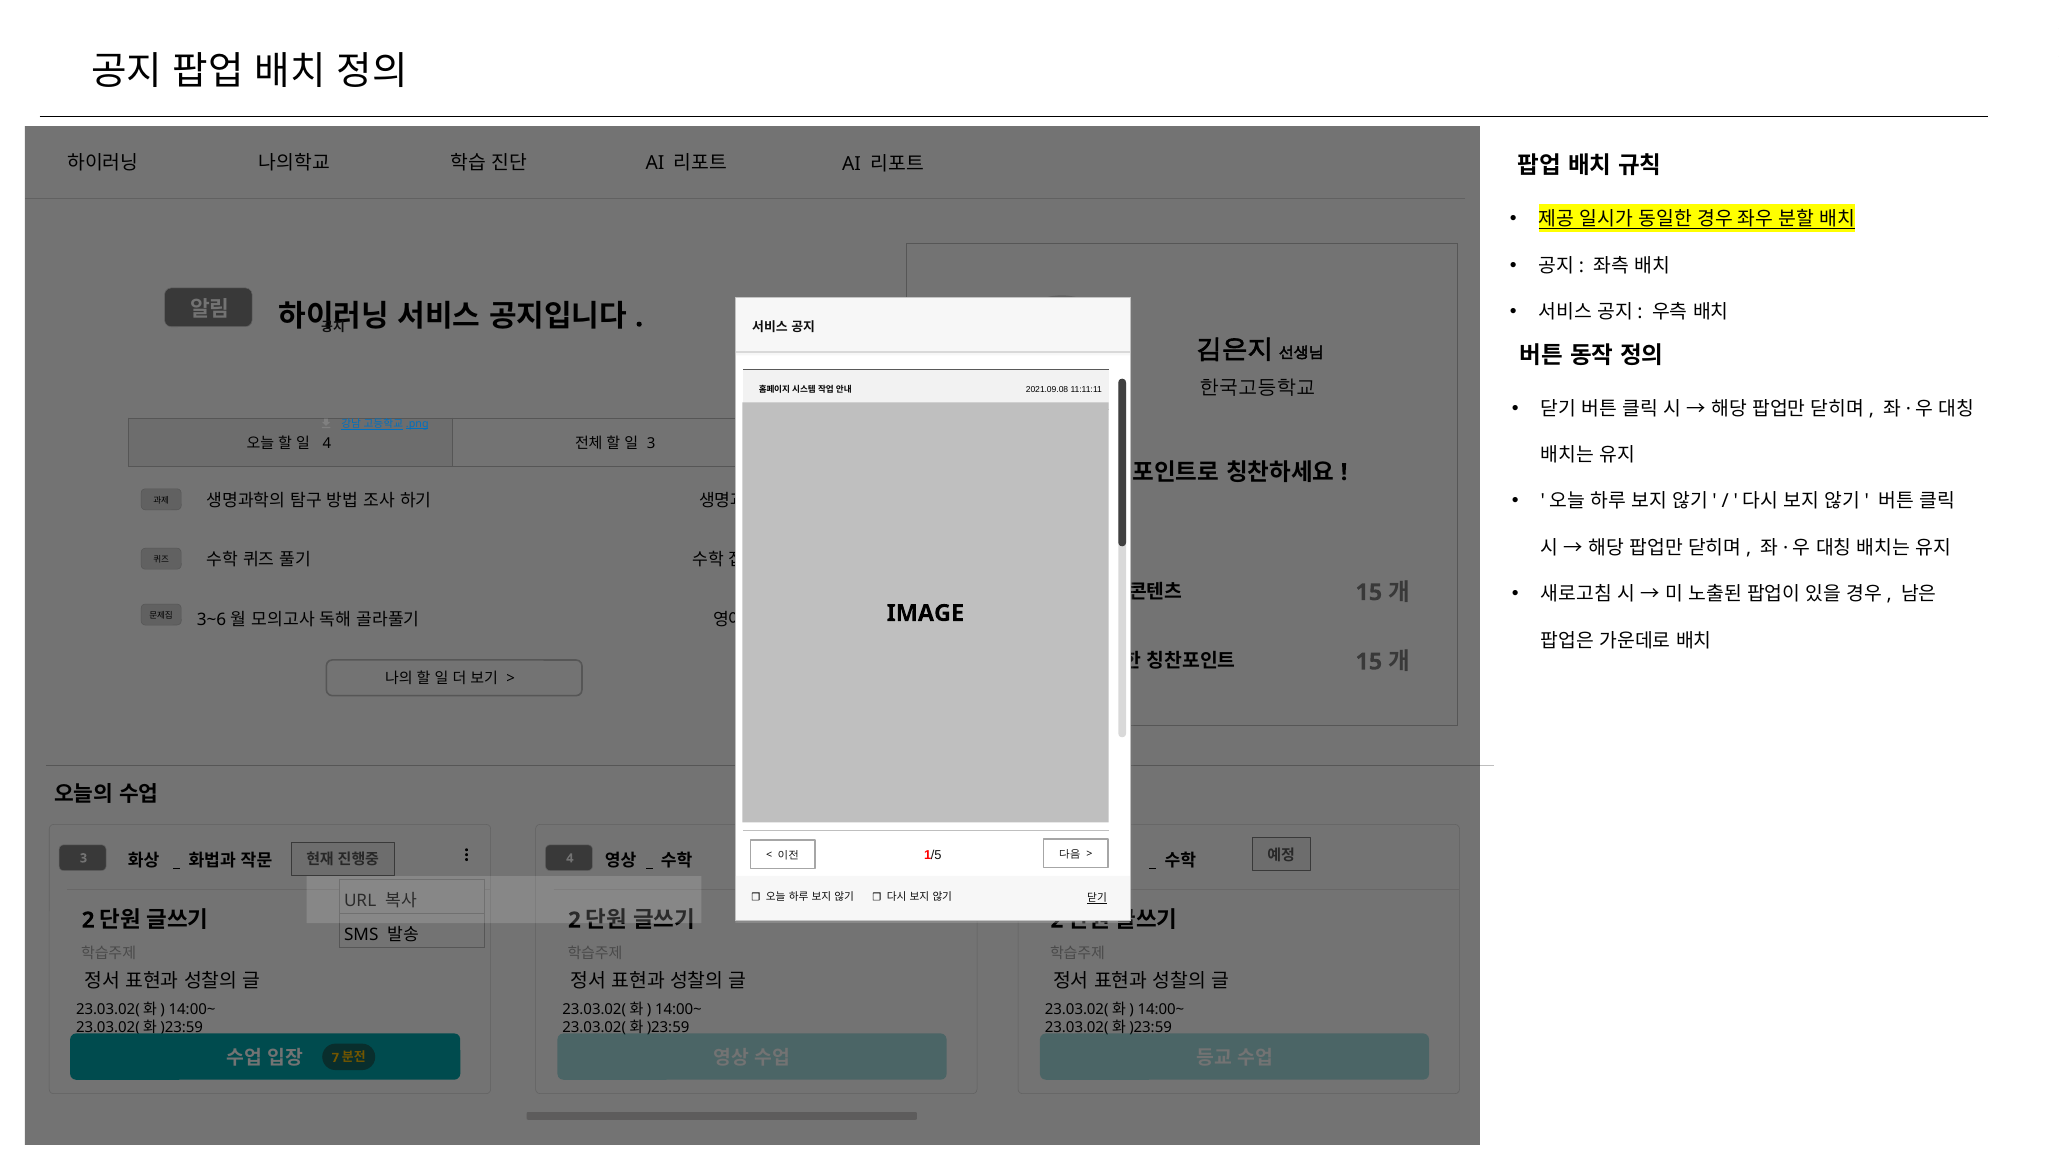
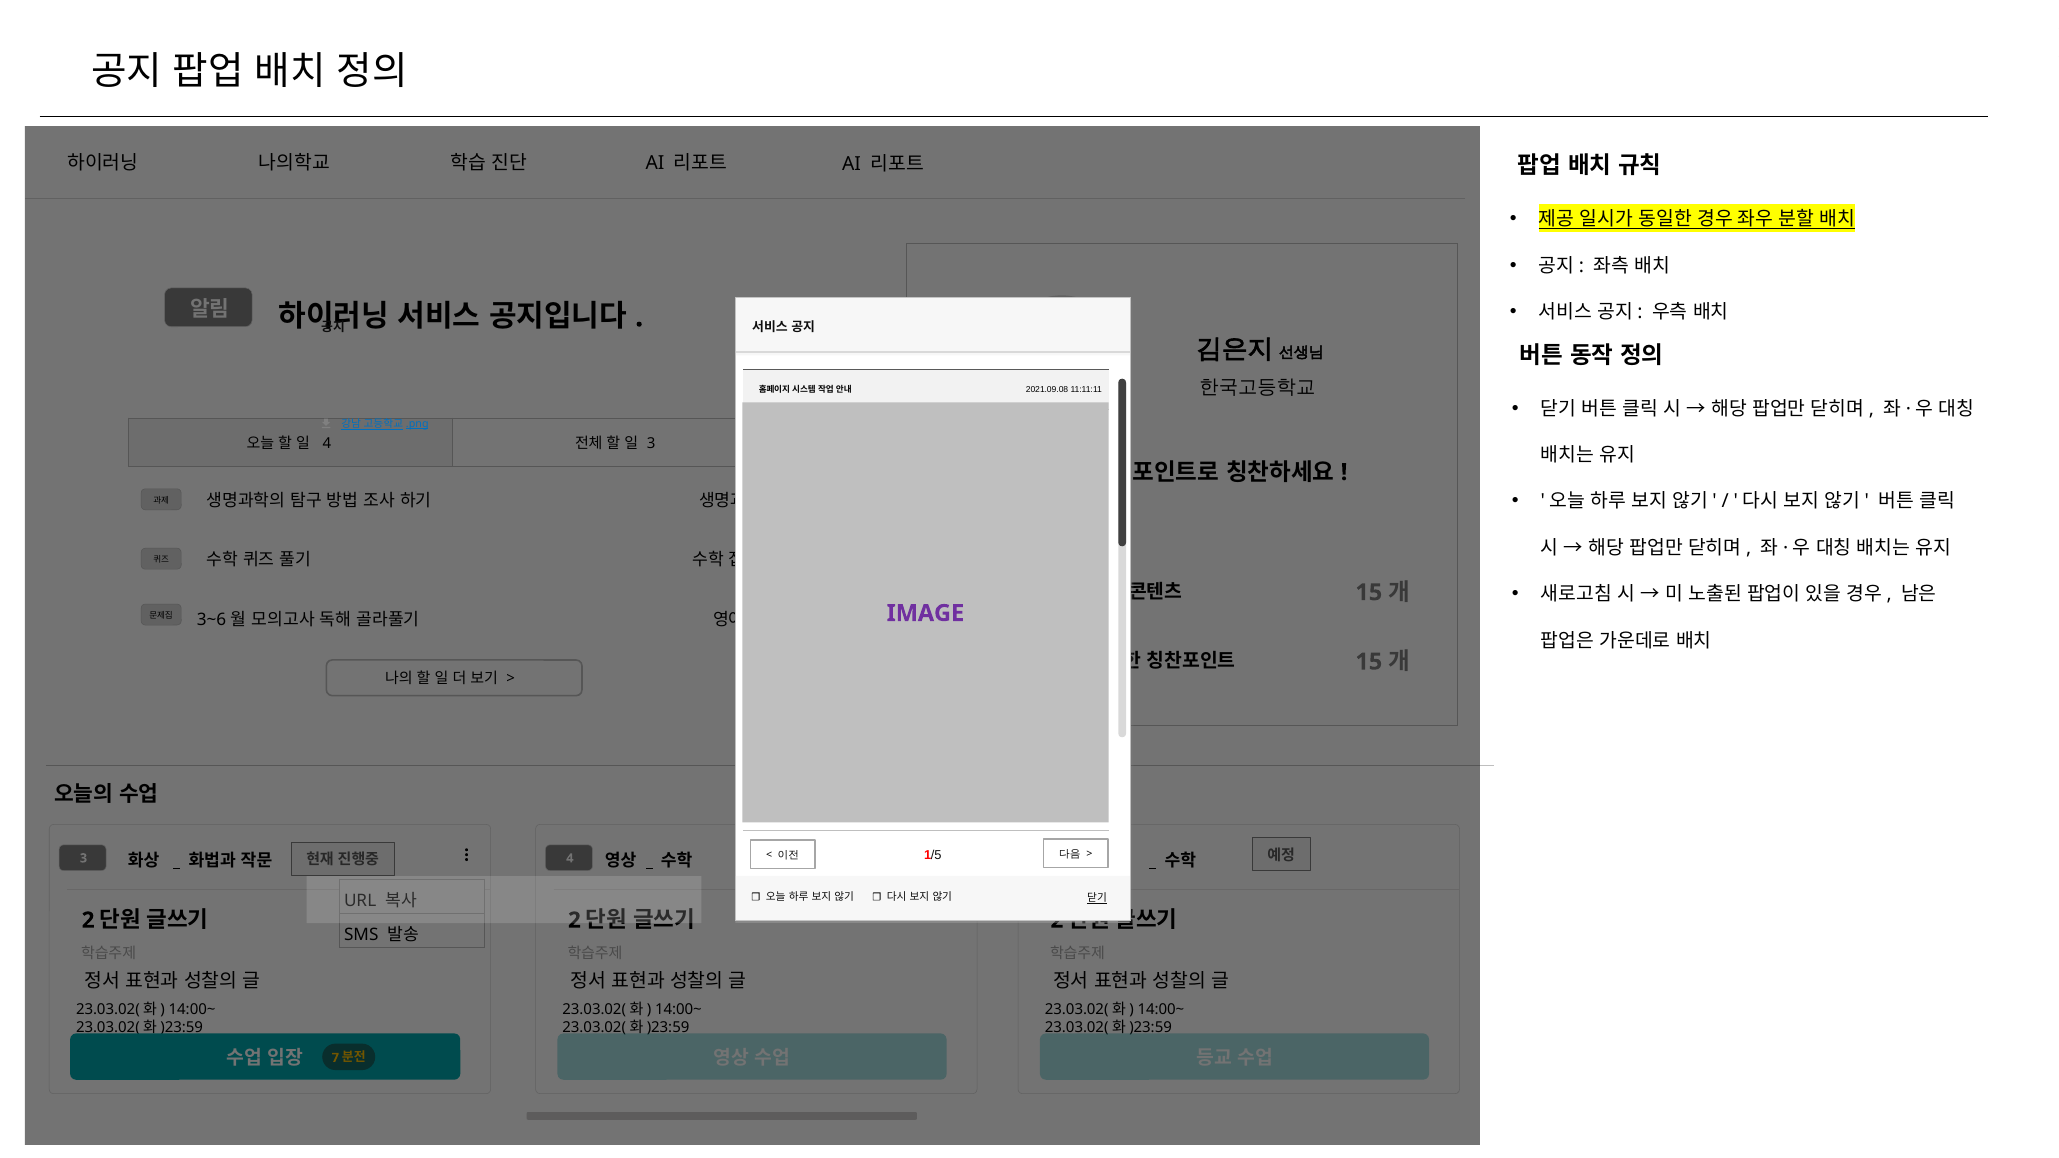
IMAGE colour: black -> purple (925, 613)
